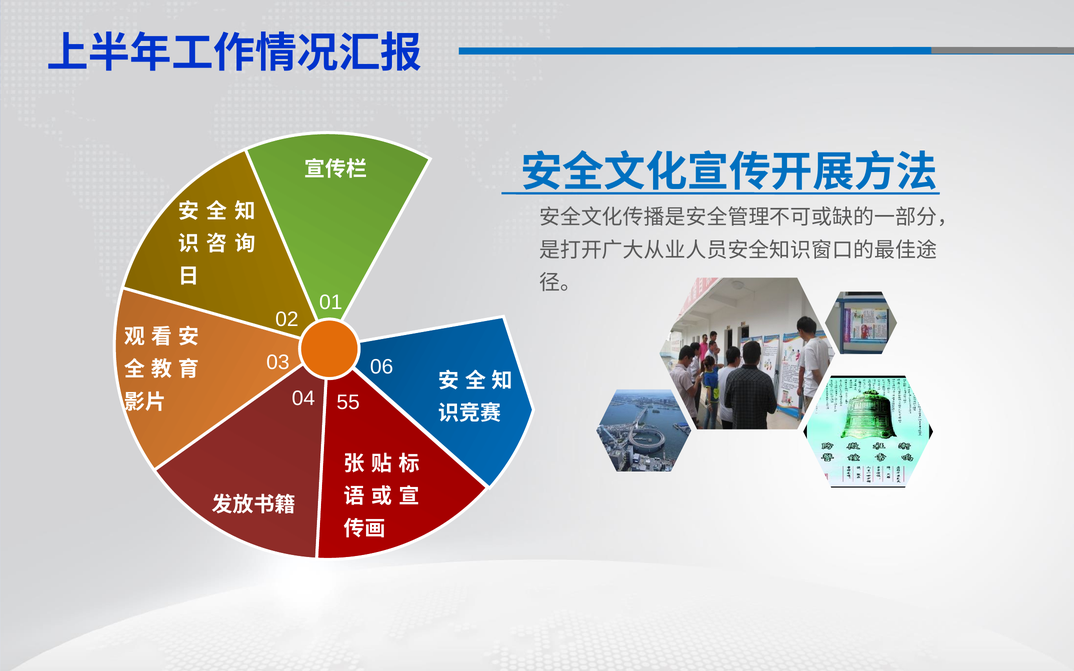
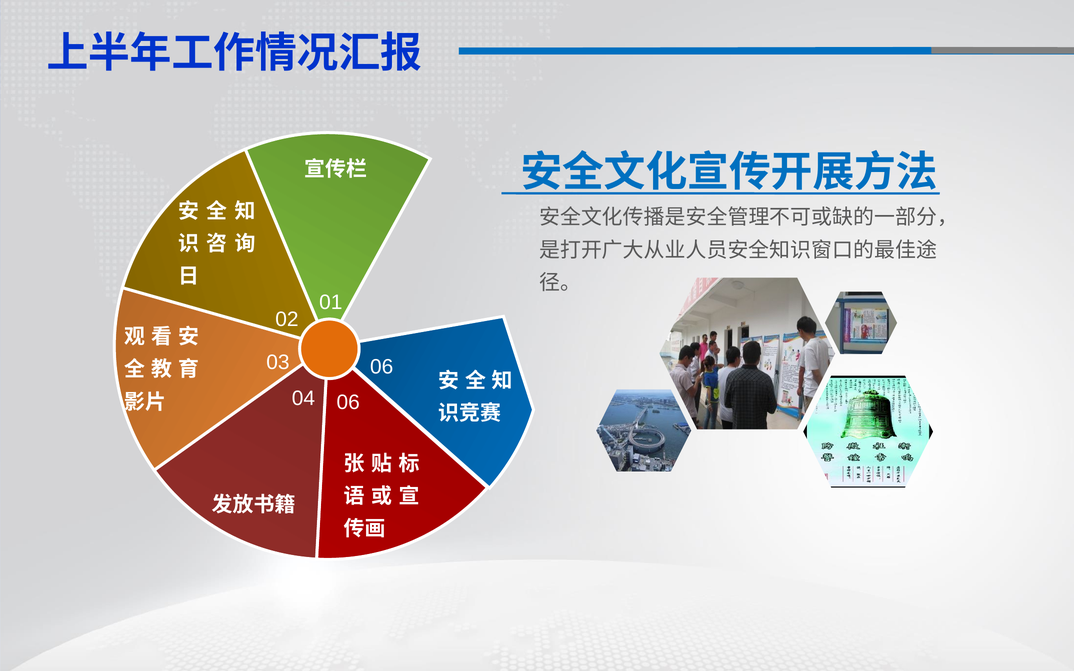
04 55: 55 -> 06 (348, 402)
